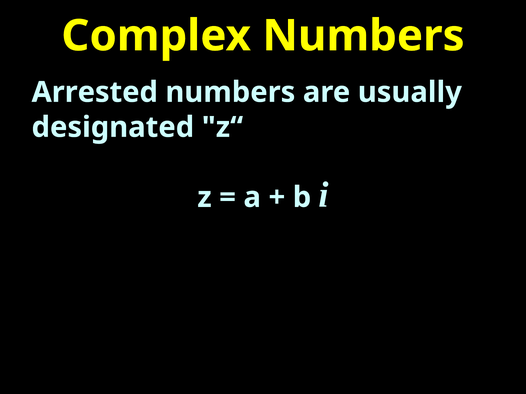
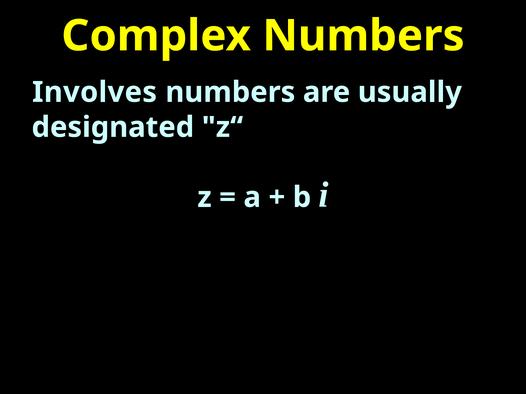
Arrested: Arrested -> Involves (95, 92)
